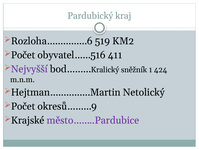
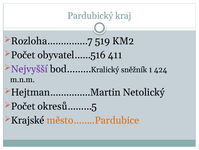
Rozloha……………6: Rozloha……………6 -> Rozloha……………7 (52, 41)
okresů………9: okresů………9 -> okresů………5 (67, 106)
město……..Pardubice colour: purple -> orange (93, 120)
